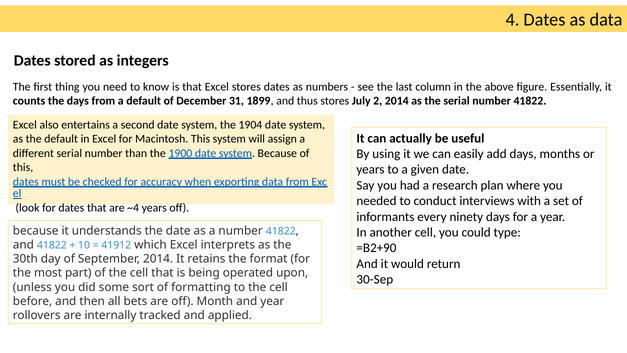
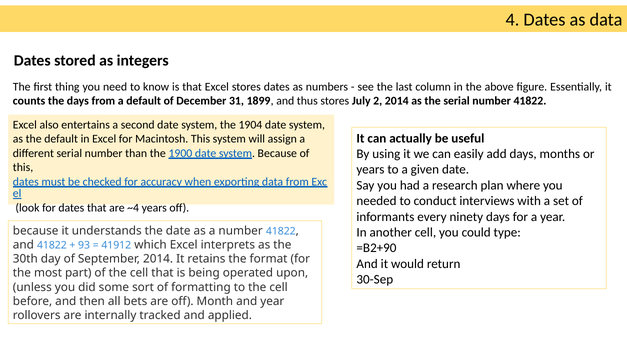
10: 10 -> 93 (84, 245)
